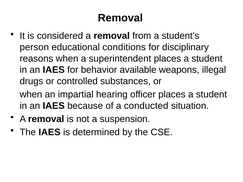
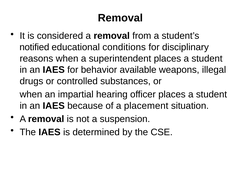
person: person -> notified (34, 47)
conducted: conducted -> placement (146, 106)
